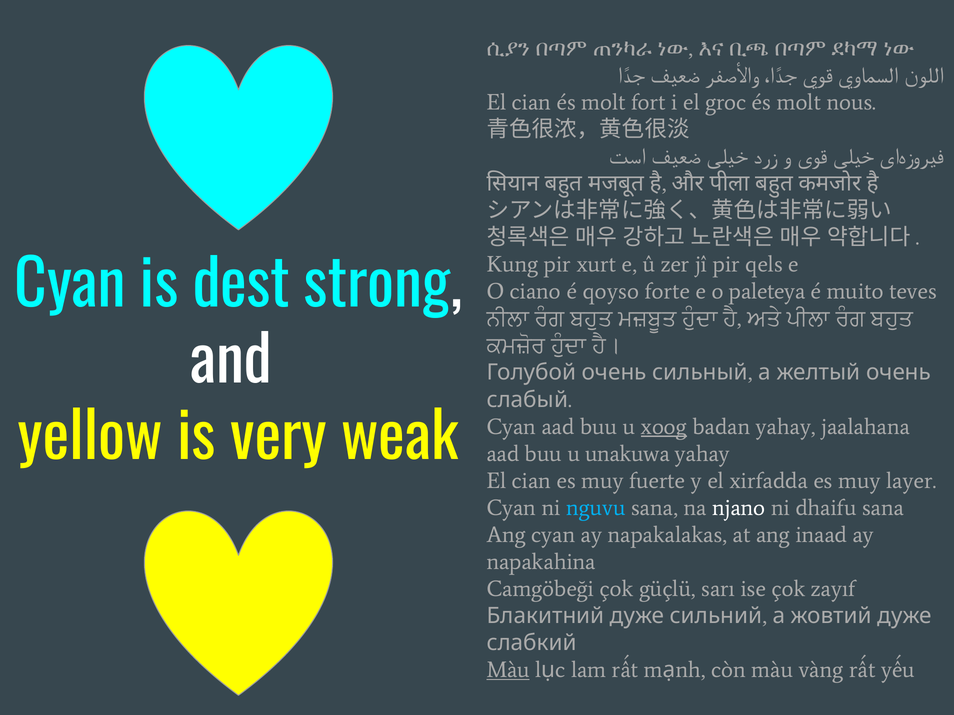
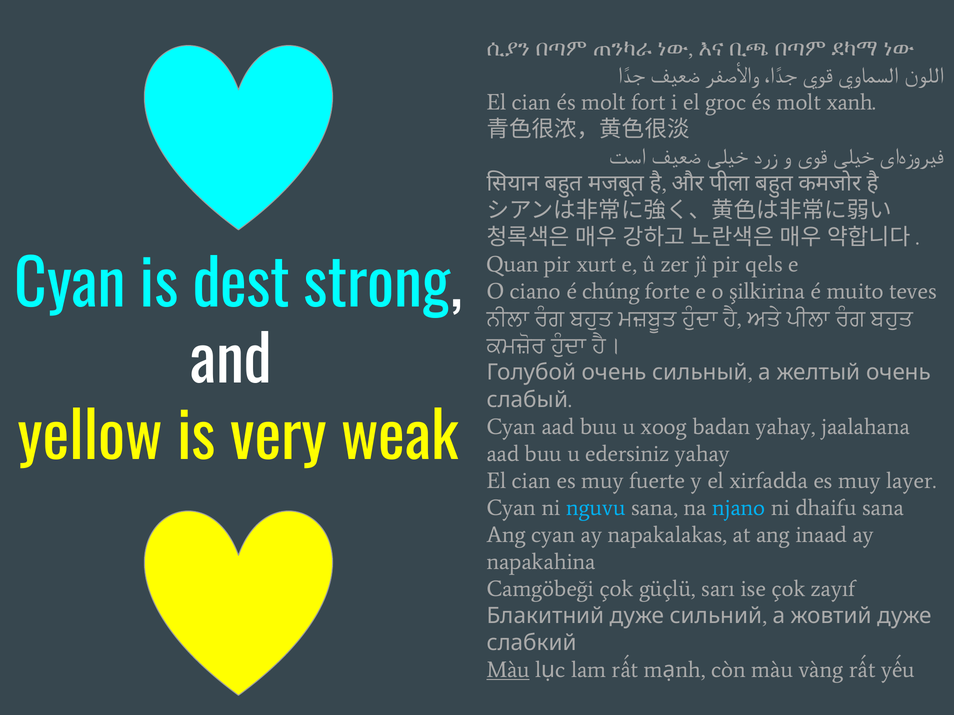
nous: nous -> xanh (851, 102)
Kung: Kung -> Quan (513, 265)
qoyso: qoyso -> chúng (611, 292)
paleteya: paleteya -> şilkirina (767, 292)
xoog underline: present -> none (664, 427)
unakuwa: unakuwa -> edersiniz (627, 454)
njano colour: white -> light blue (739, 508)
